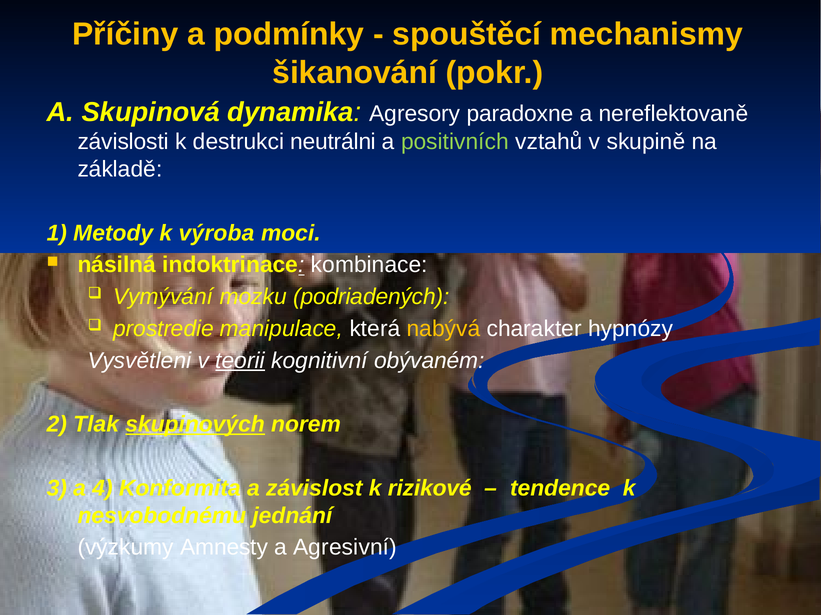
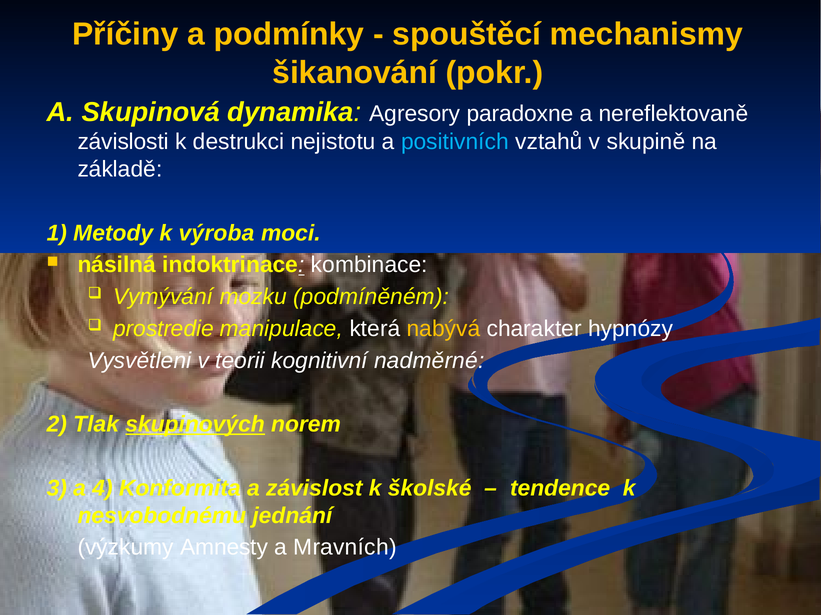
neutrálni: neutrálni -> nejistotu (333, 142)
positivních colour: light green -> light blue (455, 142)
podriadených: podriadených -> podmíněném (371, 297)
teorii underline: present -> none (240, 361)
obývaném: obývaném -> nadměrné (429, 361)
rizikové: rizikové -> školské (430, 489)
Agresivní: Agresivní -> Mravních (345, 548)
